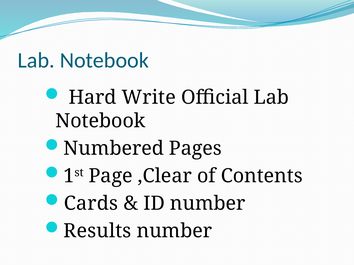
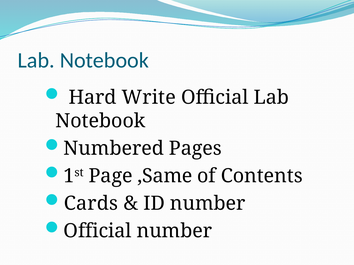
,Clear: ,Clear -> ,Same (165, 176)
Results: Results -> Official (98, 231)
